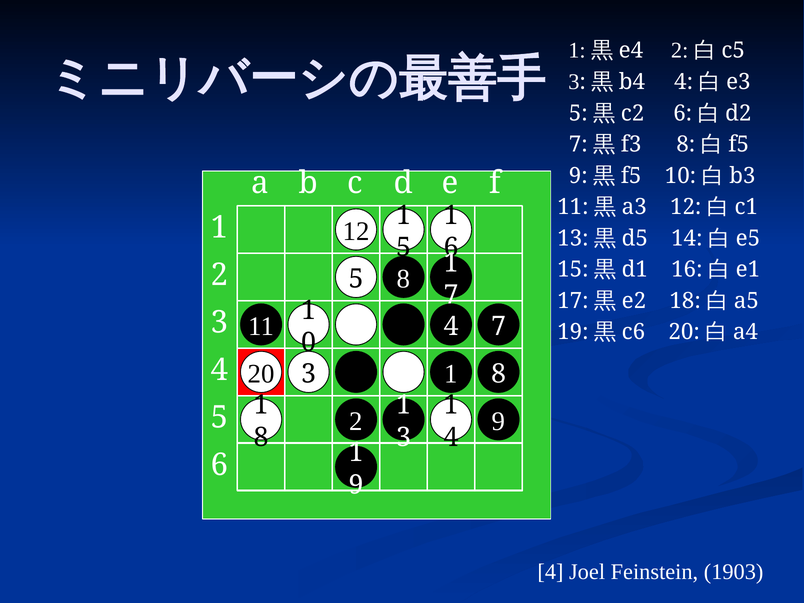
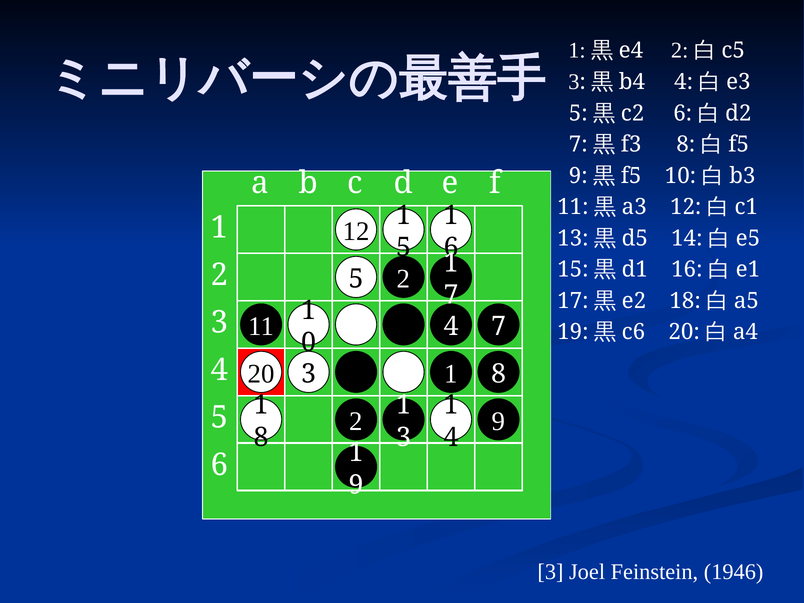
5 8: 8 -> 2 (404, 279)
4: 4 -> 3 (550, 572)
1903: 1903 -> 1946 (734, 572)
